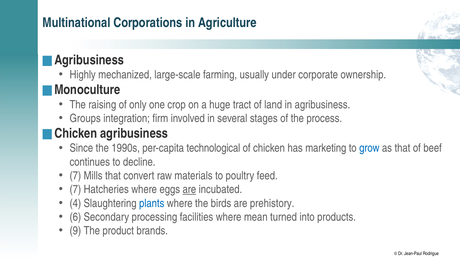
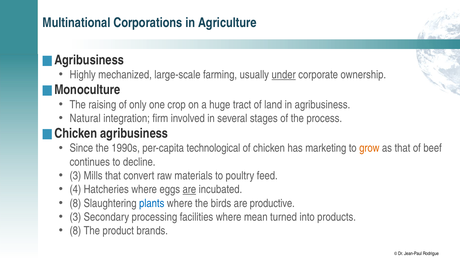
under underline: none -> present (284, 75)
Groups: Groups -> Natural (85, 119)
grow colour: blue -> orange (369, 149)
7: 7 -> 3 (75, 176)
7: 7 -> 4 (75, 190)
4: 4 -> 8 (75, 204)
prehistory: prehistory -> productive (272, 204)
6: 6 -> 3 (75, 218)
9: 9 -> 8 (75, 231)
